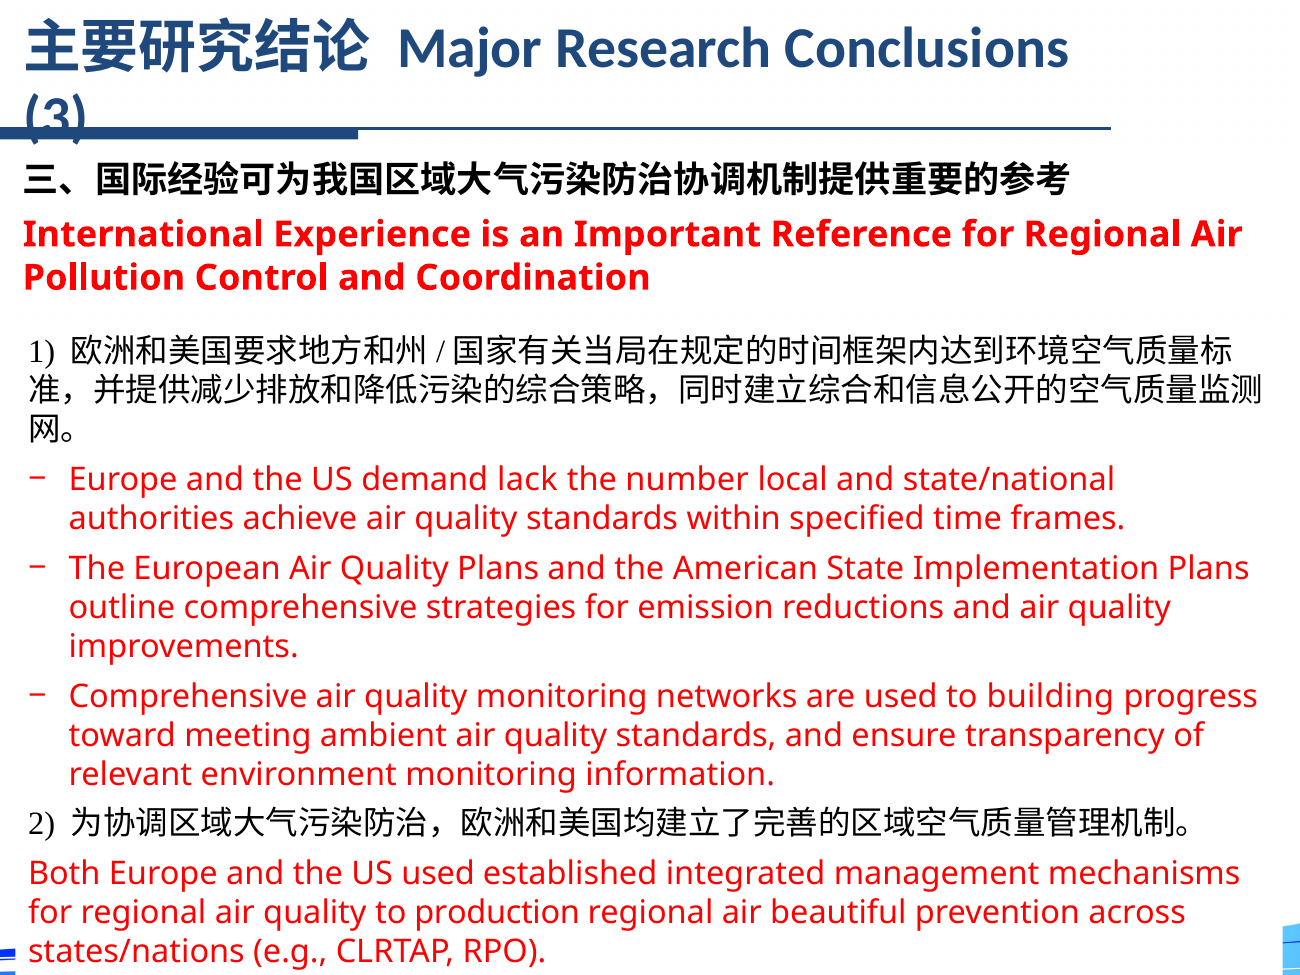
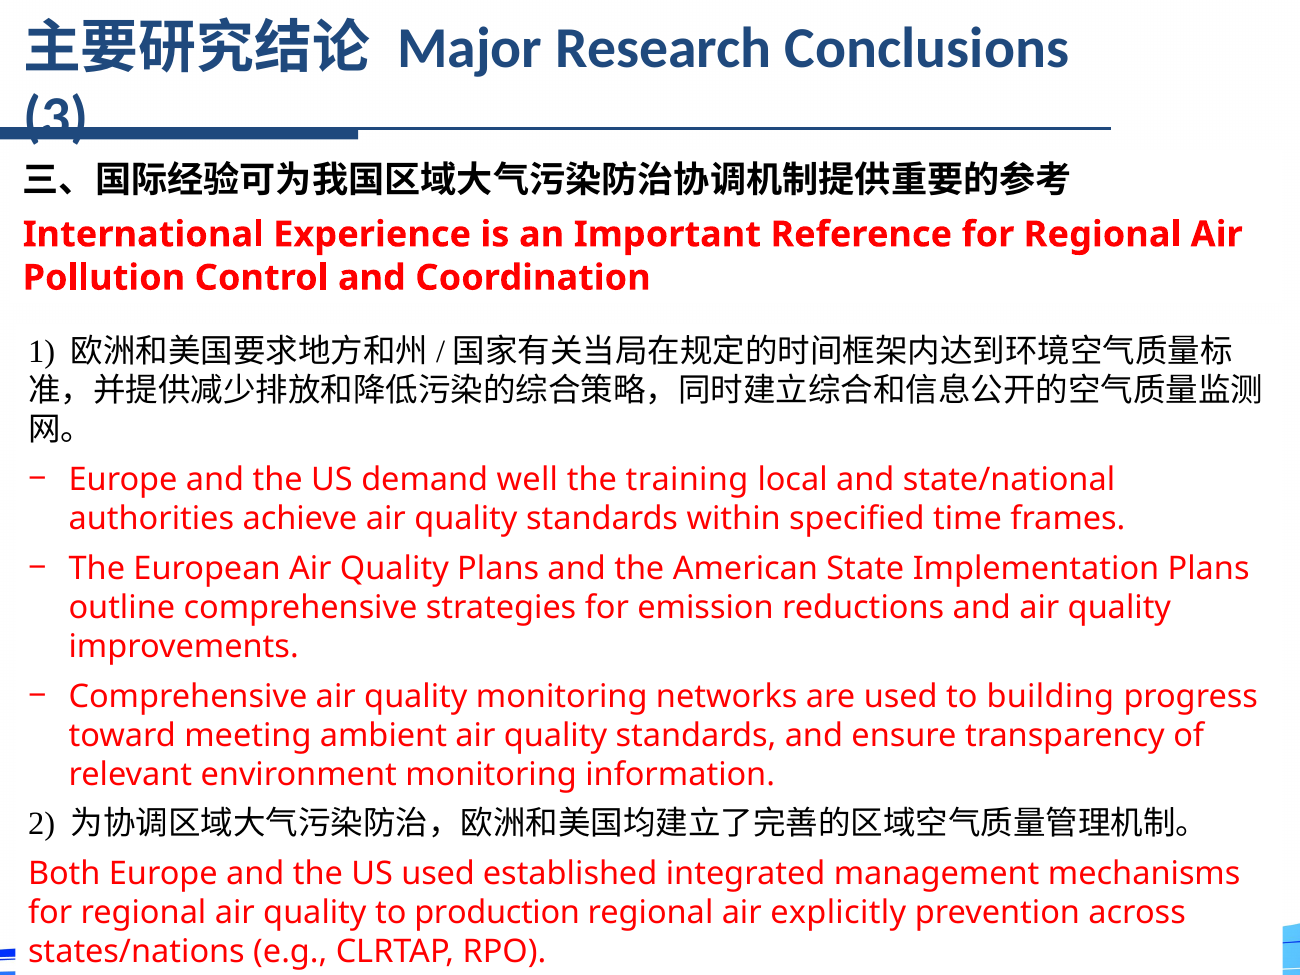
lack: lack -> well (527, 480)
number: number -> training (687, 480)
beautiful: beautiful -> explicitly (838, 913)
